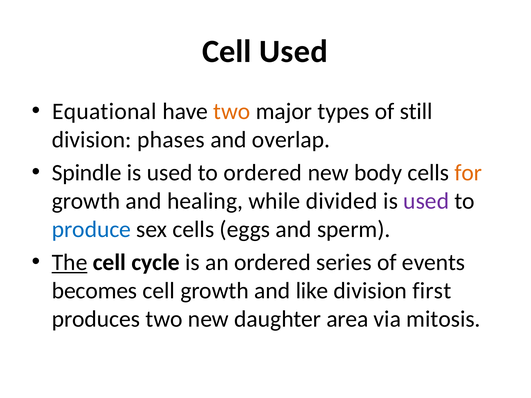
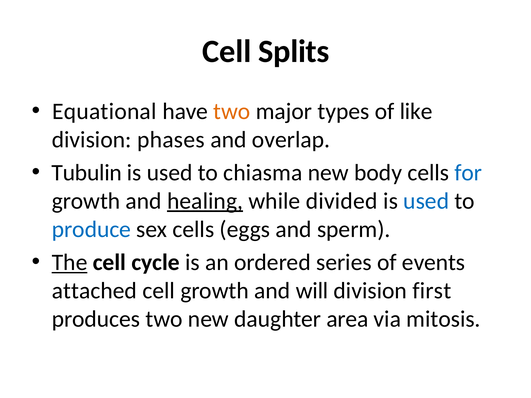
Cell Used: Used -> Splits (294, 51)
still: still -> like (416, 111)
Spindle: Spindle -> Tubulin (87, 173)
to ordered: ordered -> chiasma (263, 173)
for colour: orange -> blue (468, 173)
healing underline: none -> present (205, 201)
used colour: purple -> blue (426, 201)
becomes: becomes -> attached (94, 291)
like: like -> will (312, 291)
